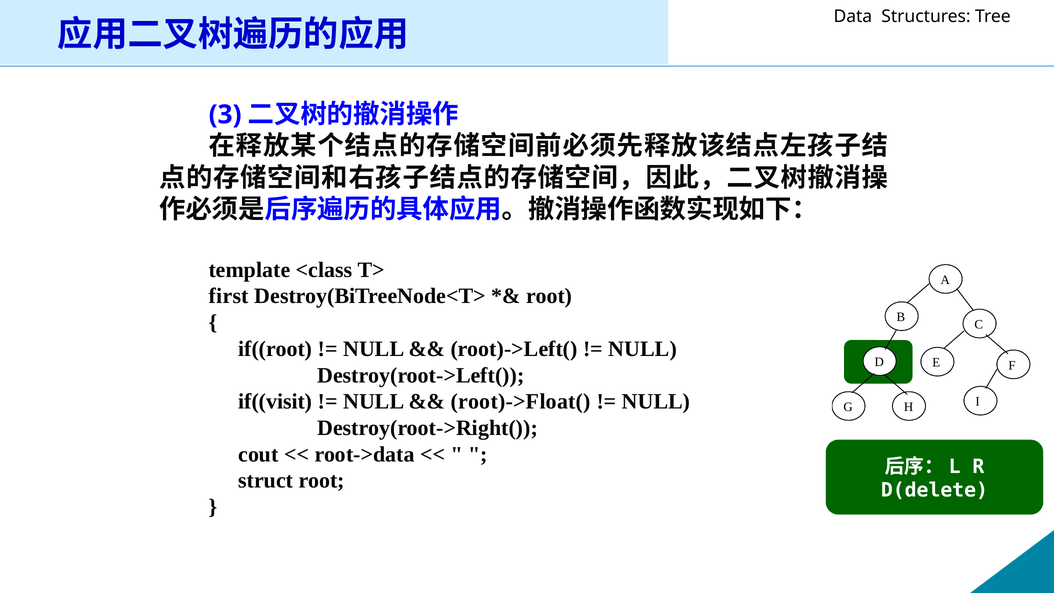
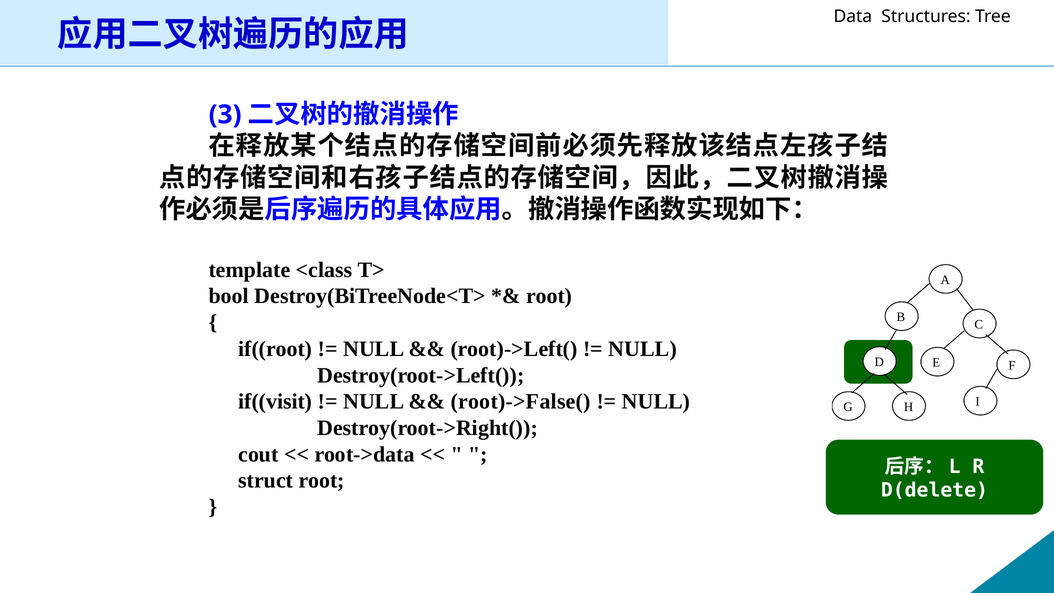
first: first -> bool (229, 296)
root)->Float(: root)->Float( -> root)->False( (521, 402)
